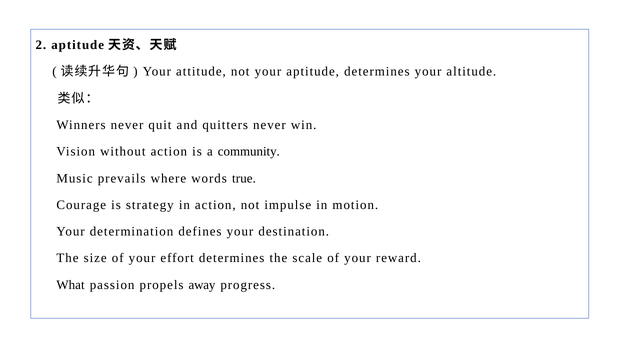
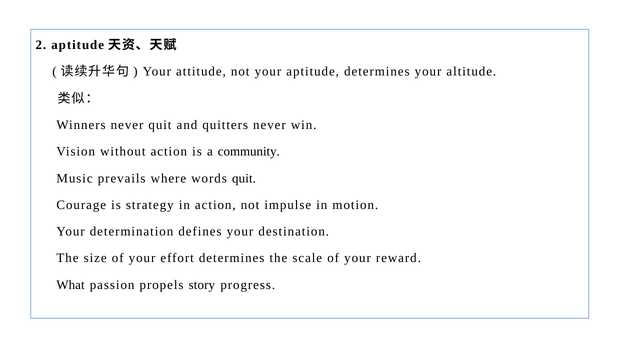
words true: true -> quit (244, 178)
away: away -> story (202, 285)
